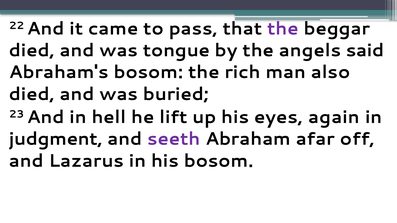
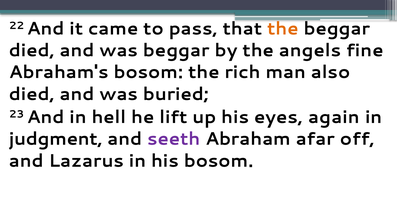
the colour: purple -> orange (283, 29)
was tongue: tongue -> beggar (176, 50)
said: said -> fine (365, 50)
